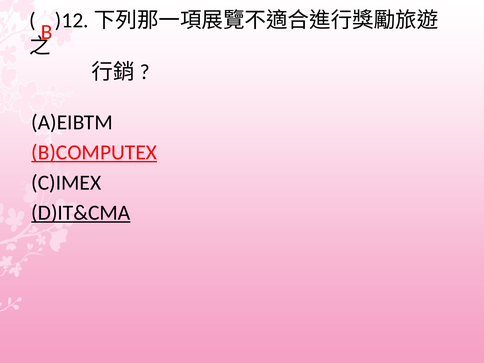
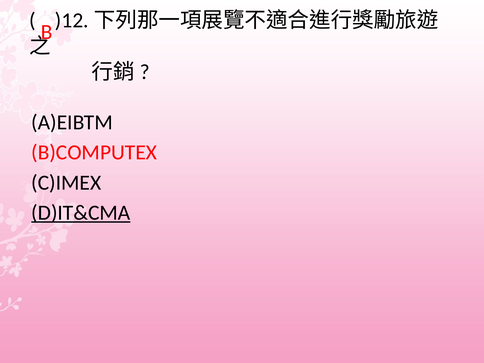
B)COMPUTEX underline: present -> none (94, 152)
